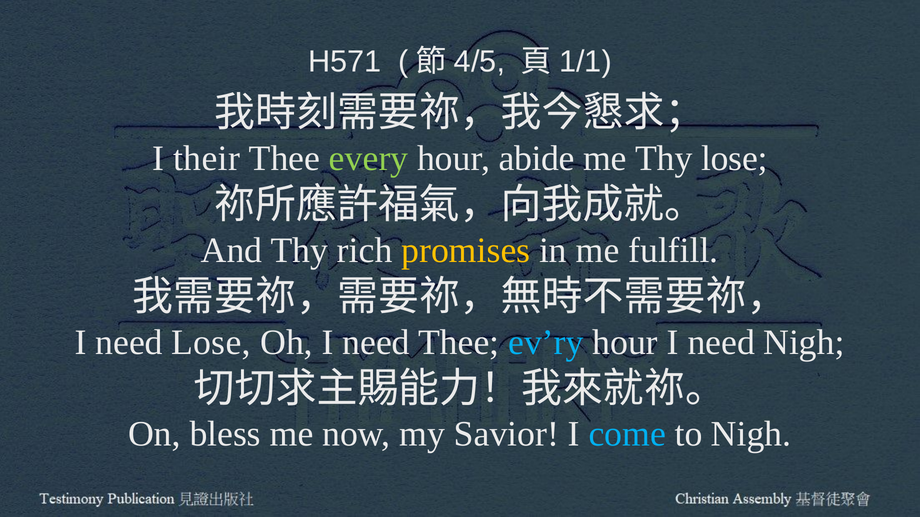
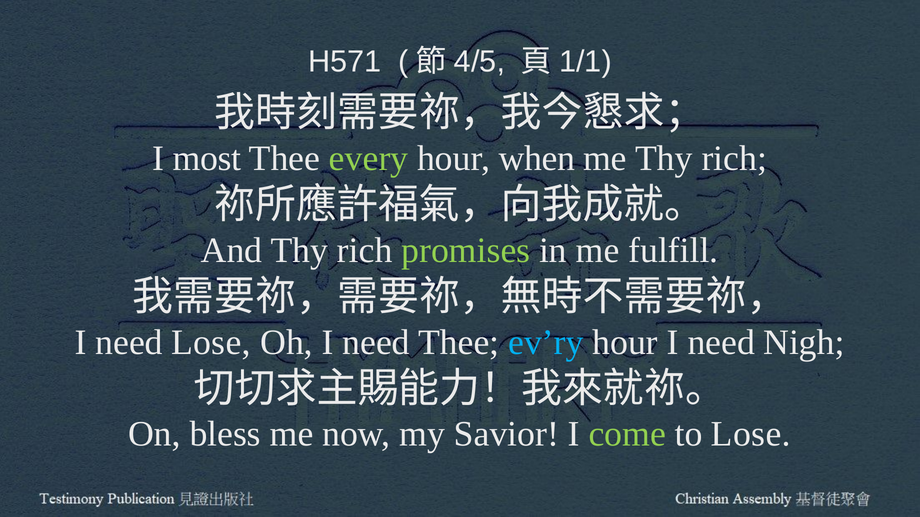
their: their -> most (207, 158)
abide: abide -> when (537, 158)
me Thy lose: lose -> rich (734, 158)
promises colour: yellow -> light green (466, 251)
come colour: light blue -> light green (627, 435)
to Nigh: Nigh -> Lose (751, 435)
